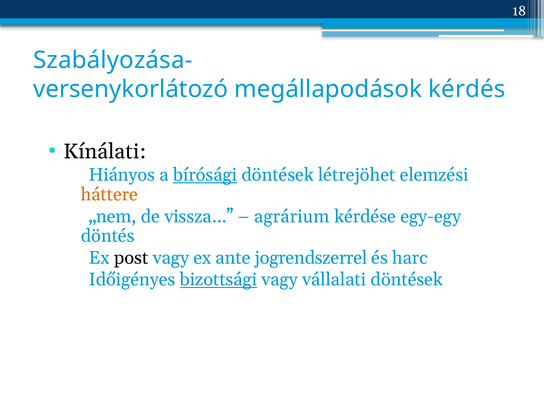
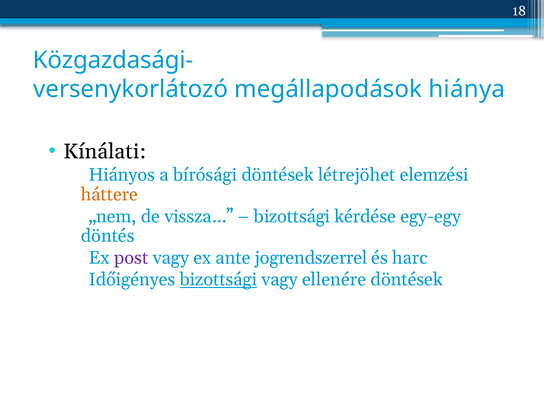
Szabályozása-: Szabályozása- -> Közgazdasági- (113, 60)
kérdés: kérdés -> hiánya (467, 89)
bírósági underline: present -> none (205, 175)
agrárium: agrárium -> bizottsági (292, 216)
post colour: black -> purple (131, 258)
vállalati: vállalati -> ellenére (334, 280)
